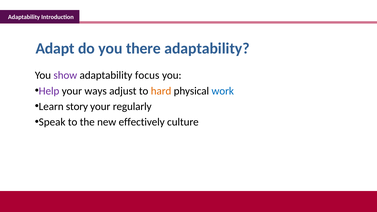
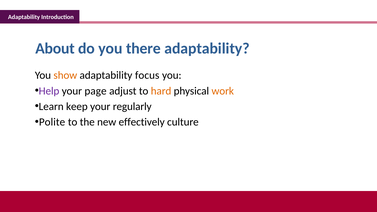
Adapt: Adapt -> About (55, 48)
show colour: purple -> orange (65, 75)
ways: ways -> page (96, 91)
work colour: blue -> orange (223, 91)
story: story -> keep (77, 106)
Speak: Speak -> Polite (52, 122)
